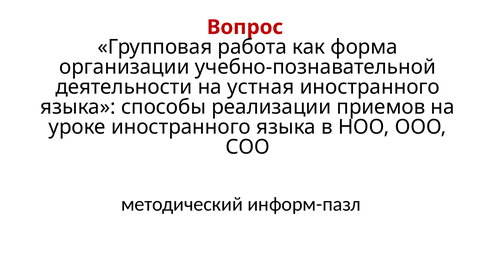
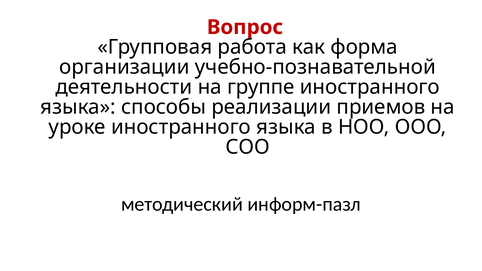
устная: устная -> группе (261, 87)
